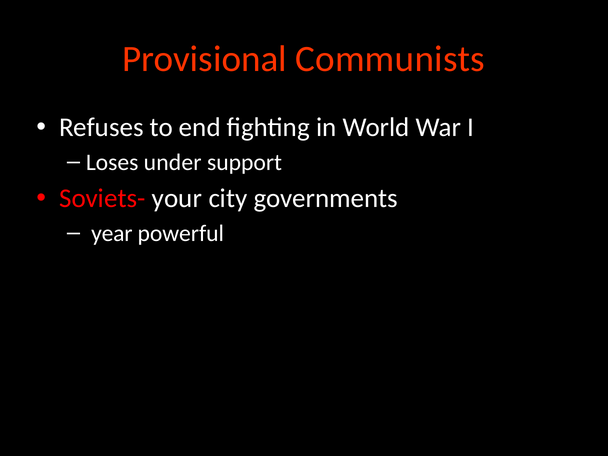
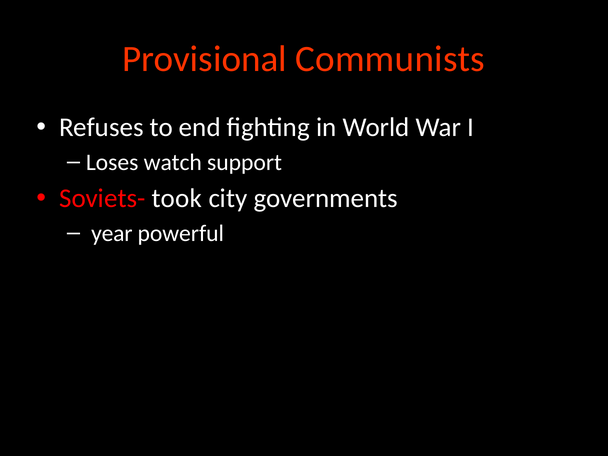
under: under -> watch (173, 162)
your: your -> took (177, 199)
